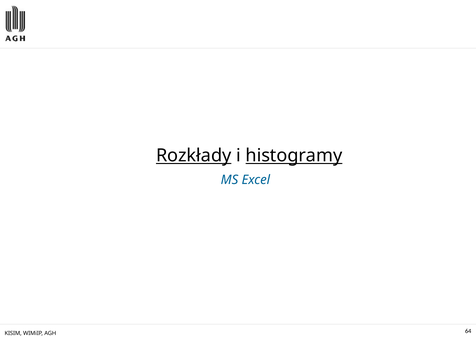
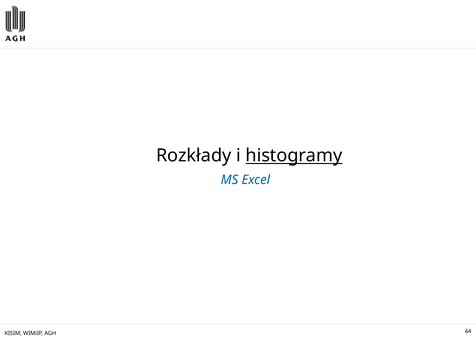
Rozkłady underline: present -> none (194, 155)
